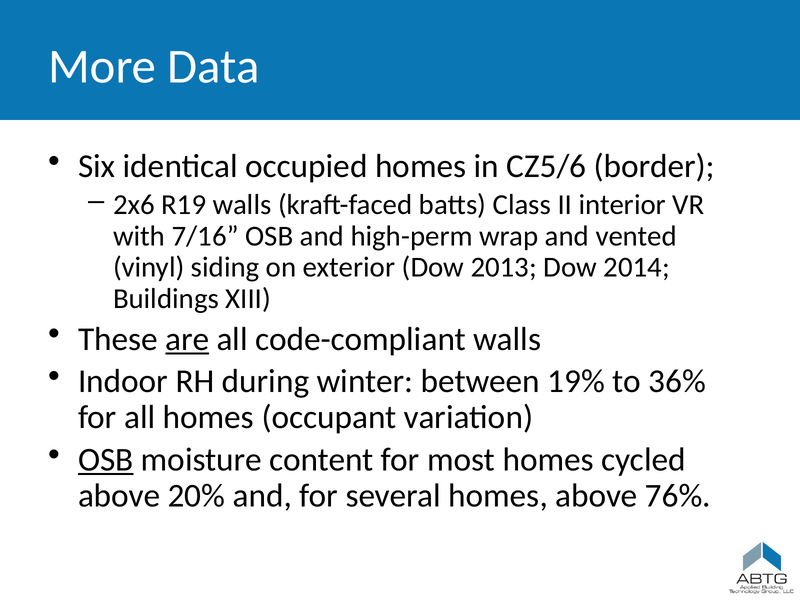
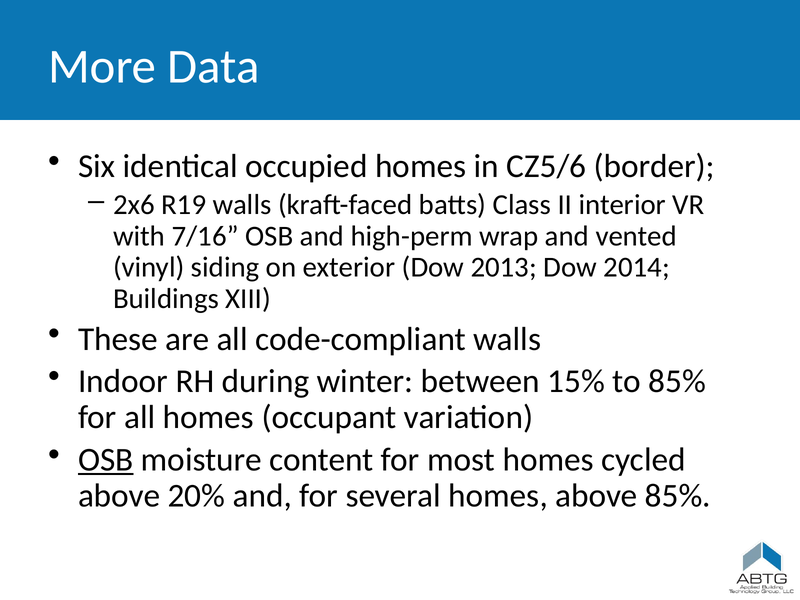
are underline: present -> none (187, 339)
19%: 19% -> 15% (576, 381)
to 36%: 36% -> 85% (677, 381)
above 76%: 76% -> 85% (678, 496)
